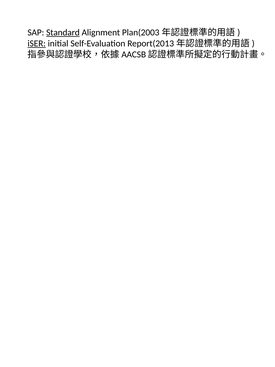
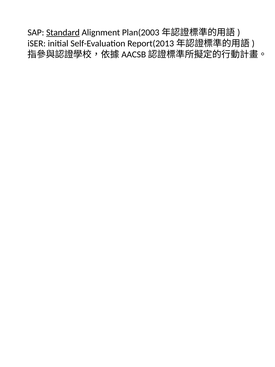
iSER underline: present -> none (37, 43)
